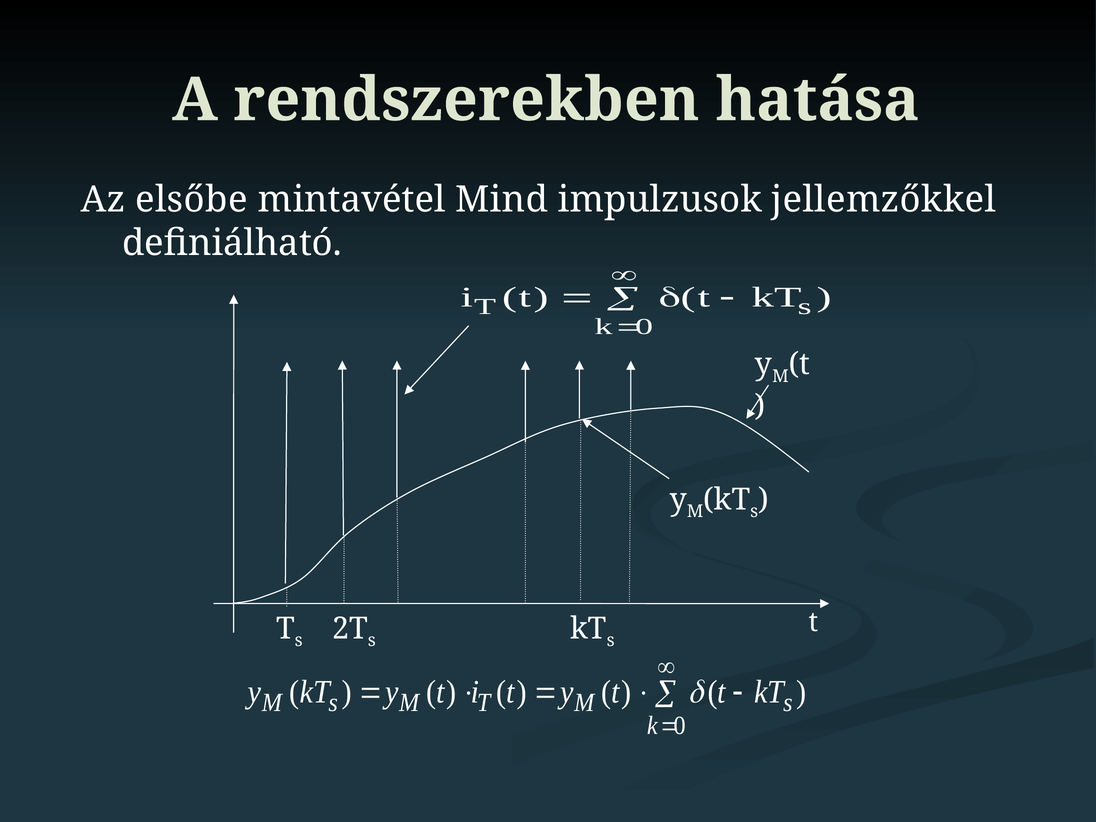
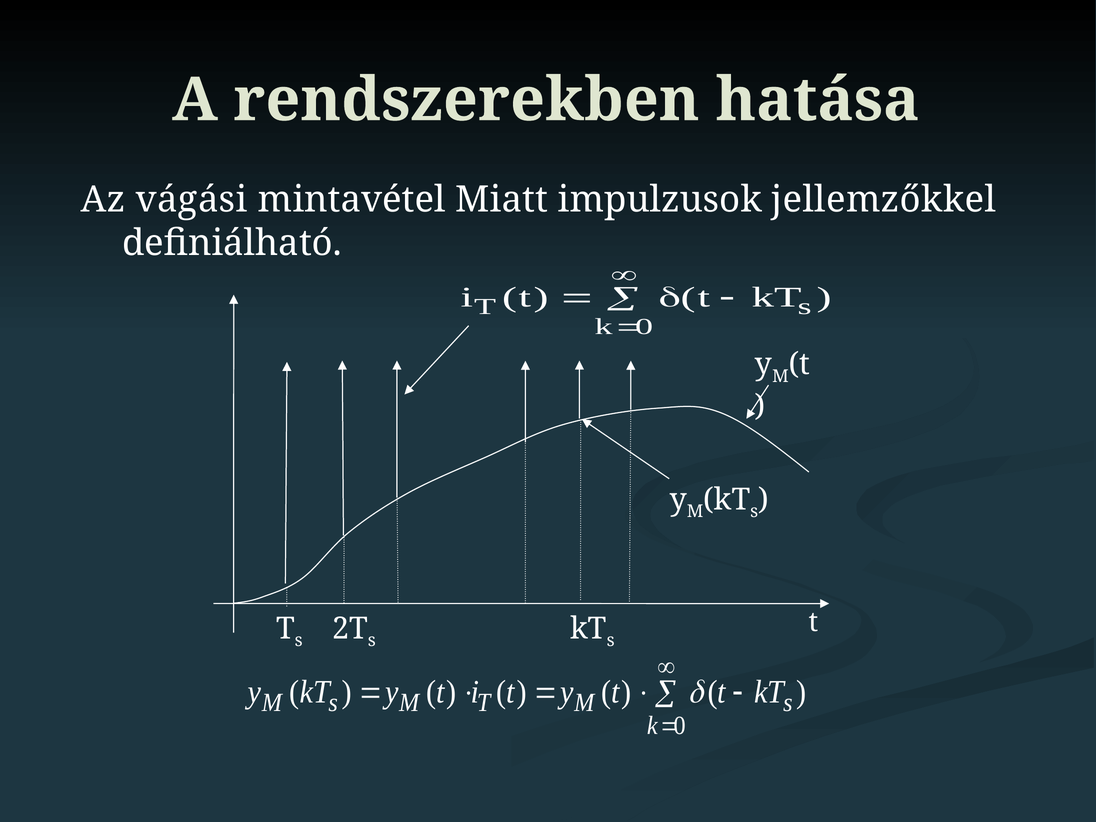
elsőbe: elsőbe -> vágási (192, 200)
Mind: Mind -> Miatt (502, 200)
